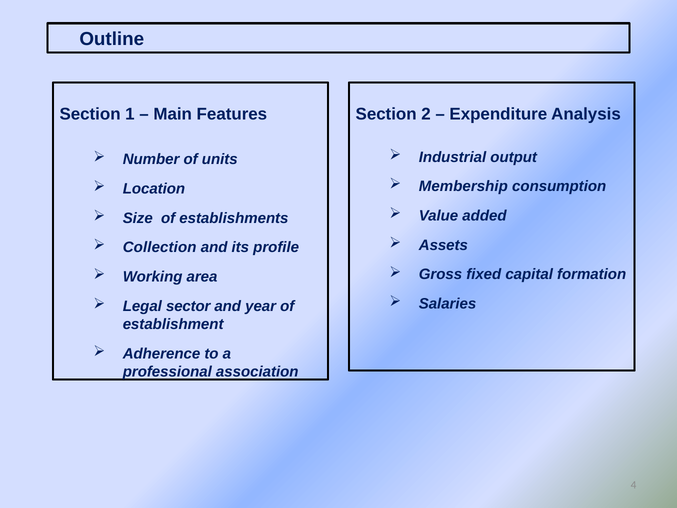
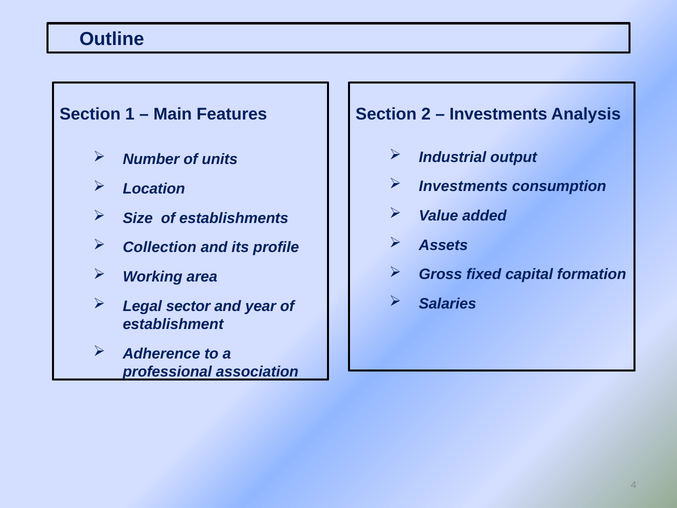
Expenditure: Expenditure -> Investments (498, 114)
Membership: Membership -> Investments (463, 186)
